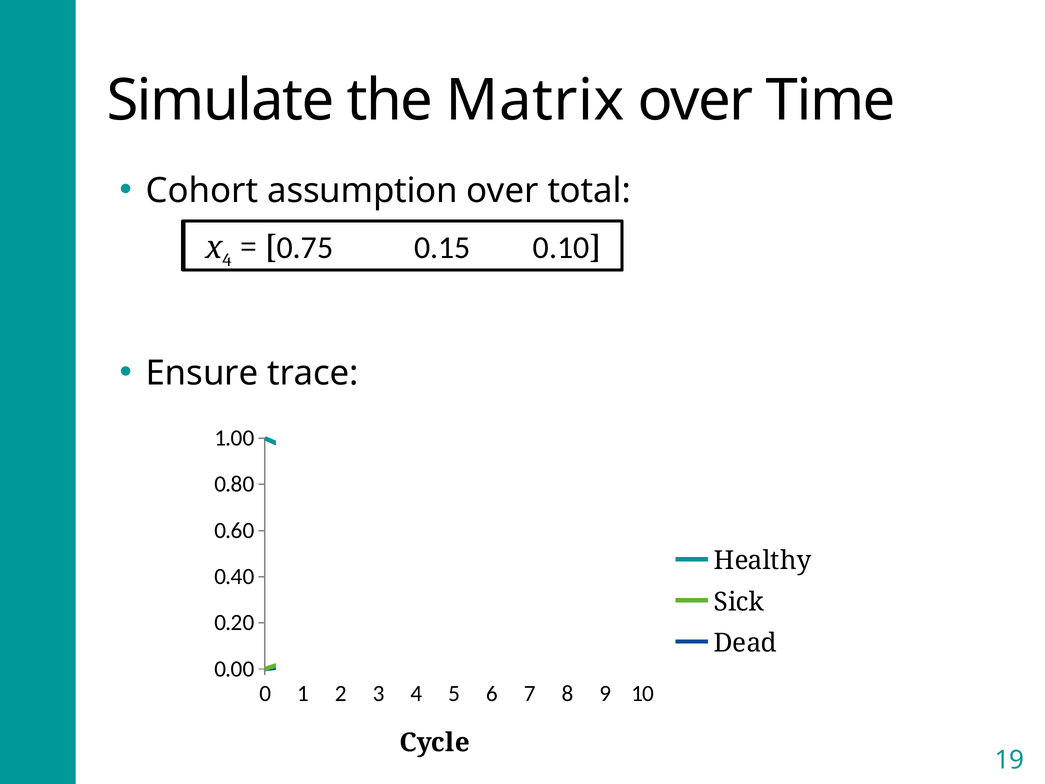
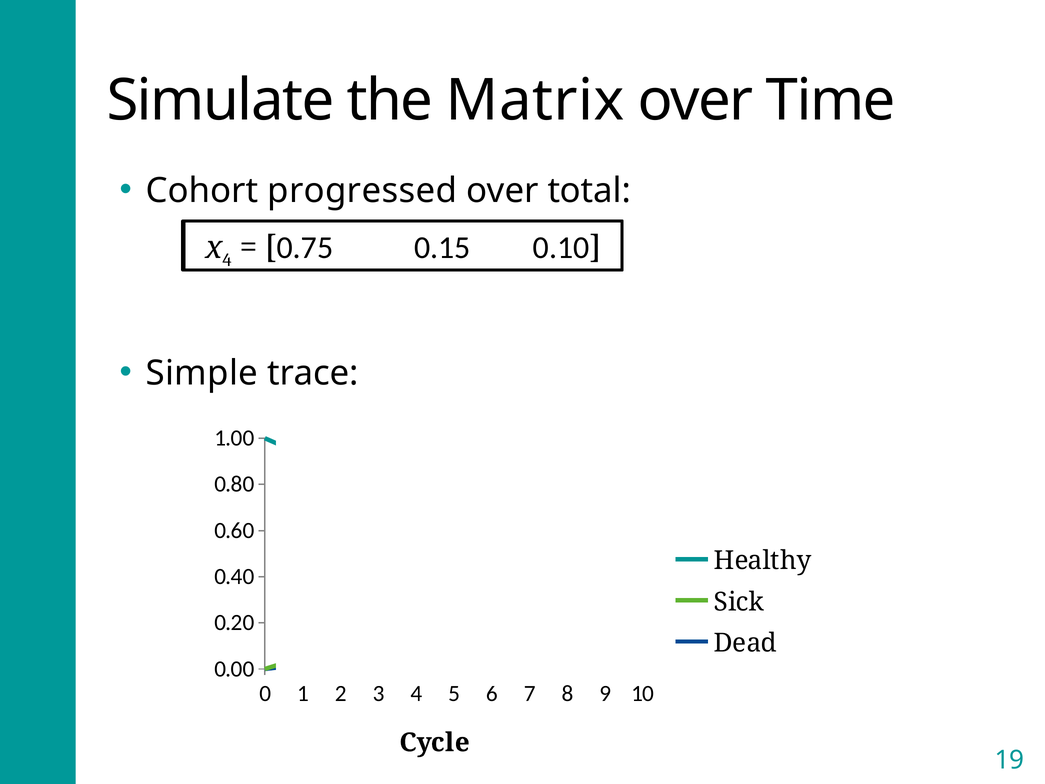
assumption: assumption -> progressed (362, 191)
Ensure: Ensure -> Simple (202, 373)
